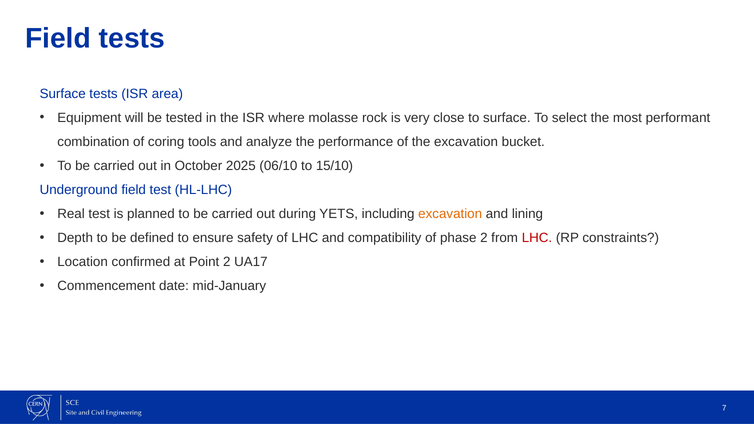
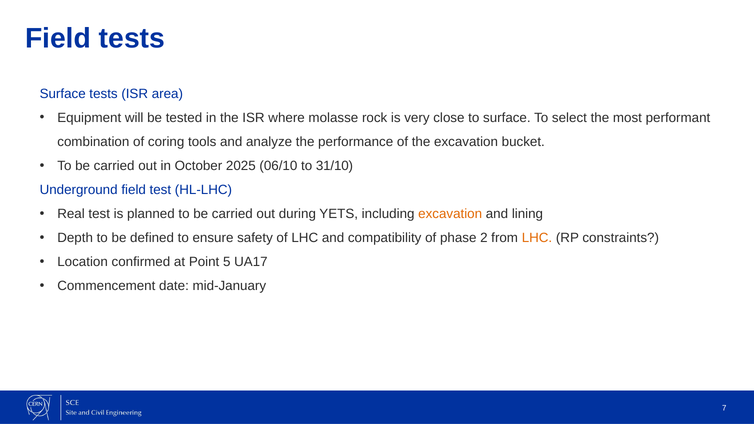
15/10: 15/10 -> 31/10 (334, 166)
LHC colour: red -> orange (537, 238)
Point 2: 2 -> 5 (227, 262)
